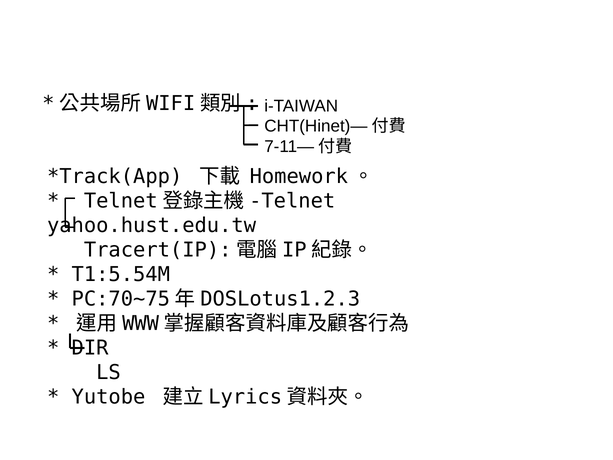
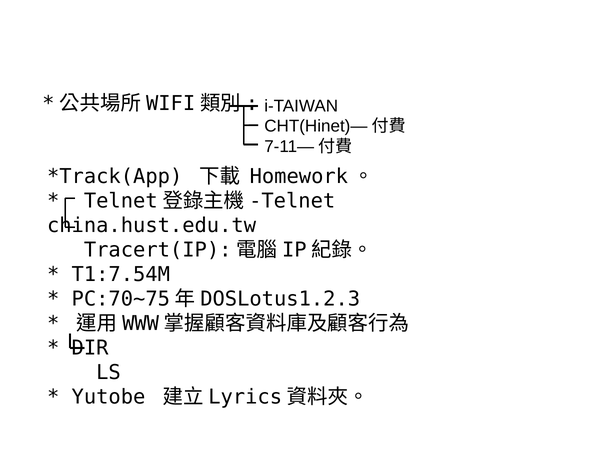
yahoo.hust.edu.tw: yahoo.hust.edu.tw -> china.hust.edu.tw (152, 225)
T1:5.54M: T1:5.54M -> T1:7.54M (121, 274)
